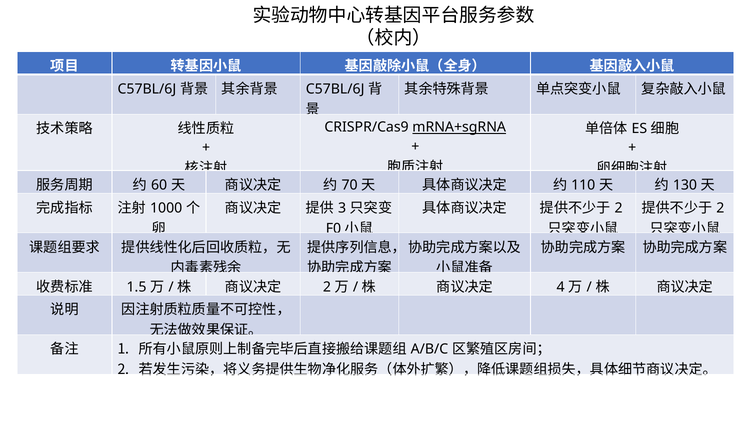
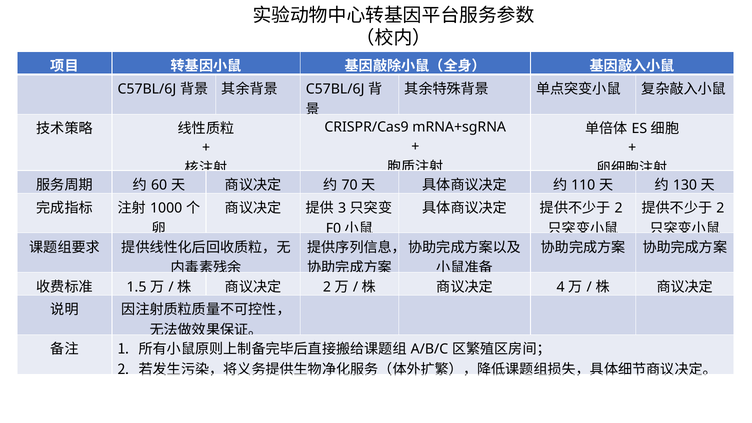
mRNA+sgRNA underline: present -> none (459, 127)
